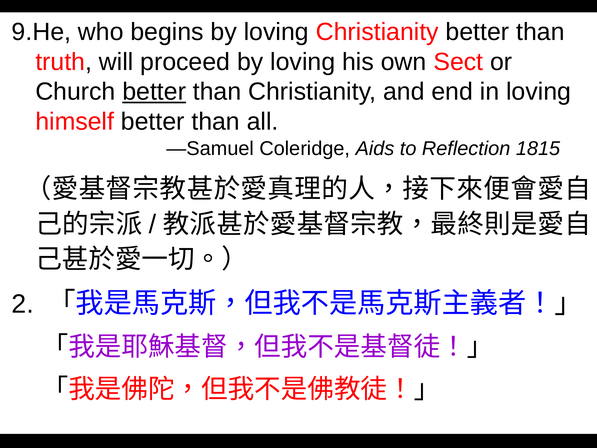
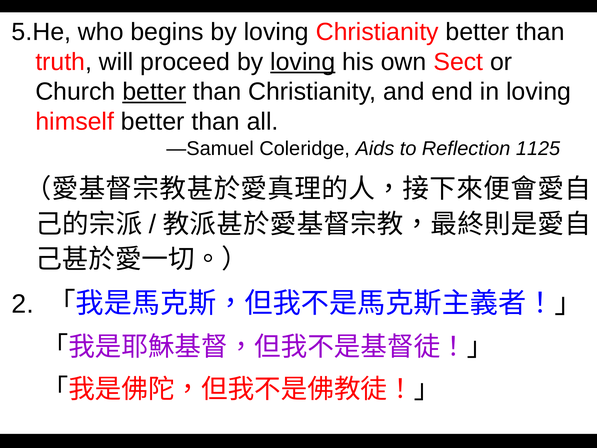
9.He: 9.He -> 5.He (41, 32)
loving underline: none -> present (303, 62)
1815: 1815 -> 1125 (538, 149)
